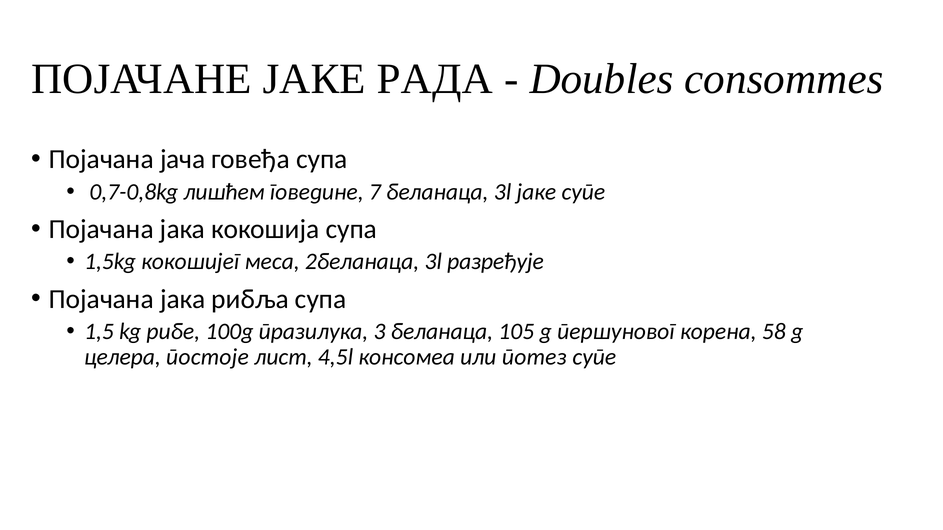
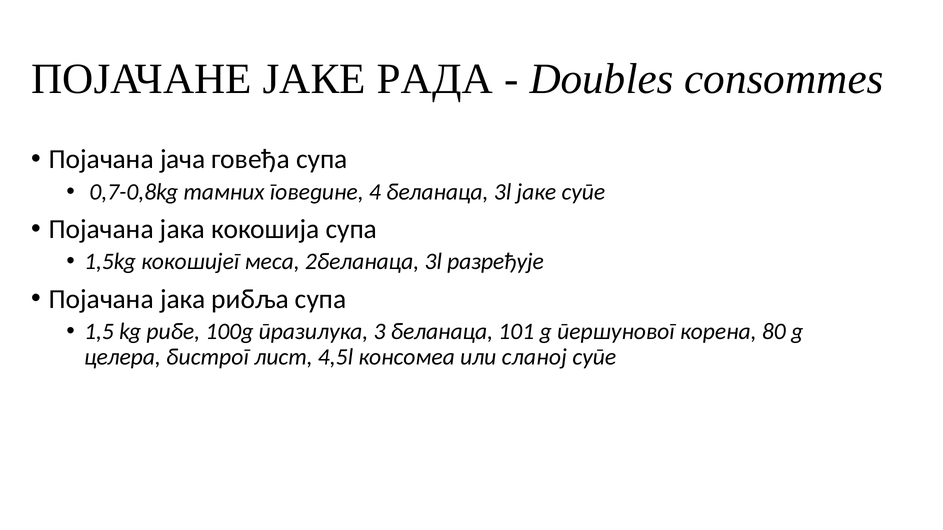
лишћем: лишћем -> тамних (224, 192)
7: 7 -> 4 (375, 192)
105: 105 -> 101 (516, 332)
58: 58 -> 80 (774, 332)
постоје: постоје -> бистрог (208, 357)
потез: потез -> сланој (534, 357)
